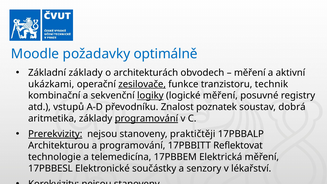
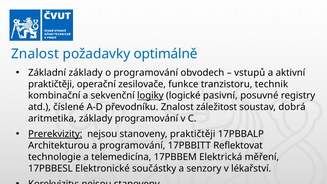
Moodle: Moodle -> Znalost (35, 54)
o architekturách: architekturách -> programování (146, 73)
měření: měření -> vstupů (250, 73)
ukázkami: ukázkami -> praktičtěji (51, 84)
zesilovače underline: present -> none (142, 84)
logické měření: měření -> pasivní (220, 96)
vstupů: vstupů -> číslené (69, 107)
poznatek: poznatek -> záležitost (217, 107)
programování underline: present -> none (146, 118)
